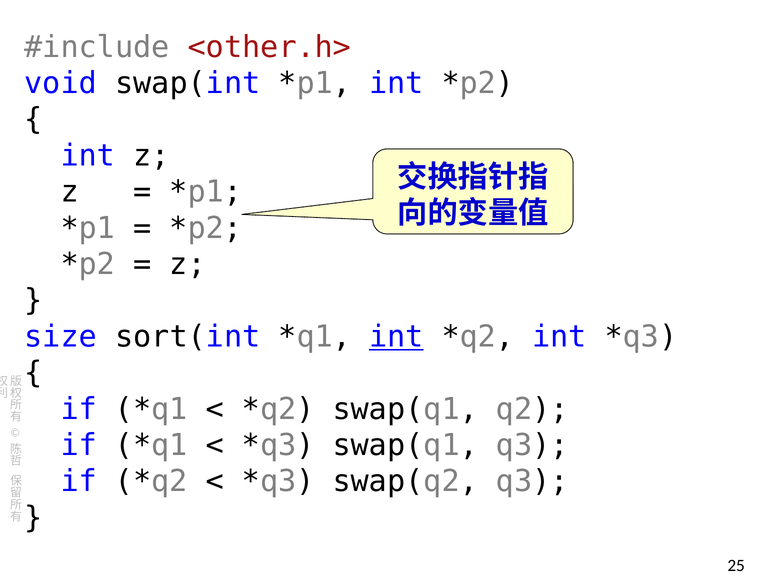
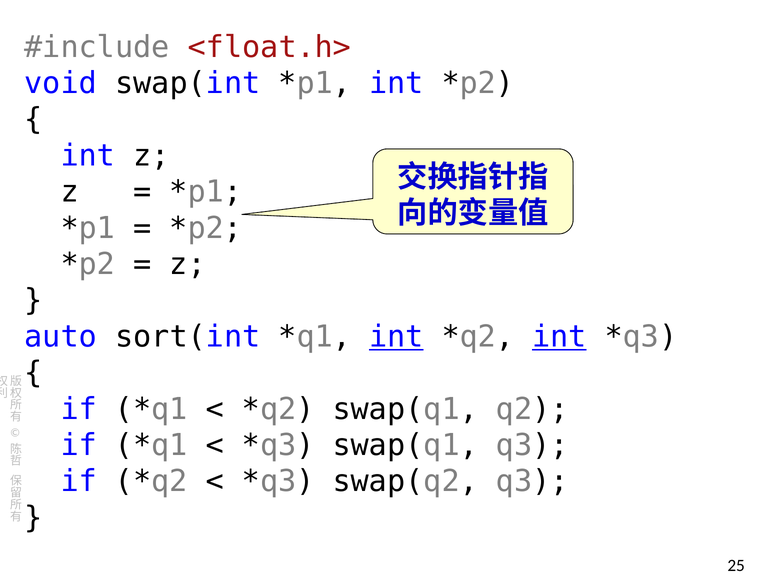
<other.h>: <other.h> -> <float.h> (269, 47)
size: size -> auto (61, 337)
int underline: none -> present (559, 337)
